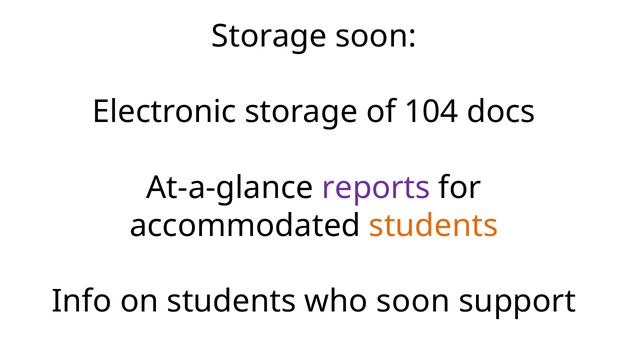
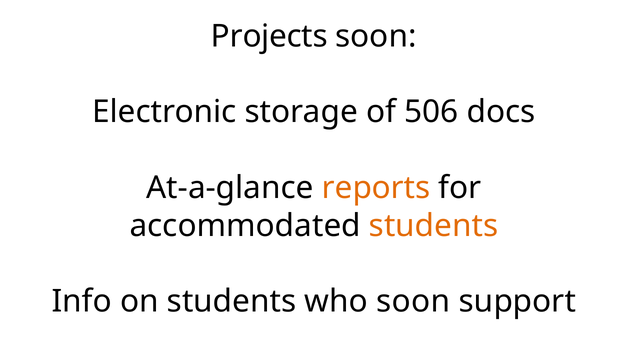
Storage: Storage -> Projects (269, 36)
104: 104 -> 506 (431, 112)
reports colour: purple -> orange (376, 188)
